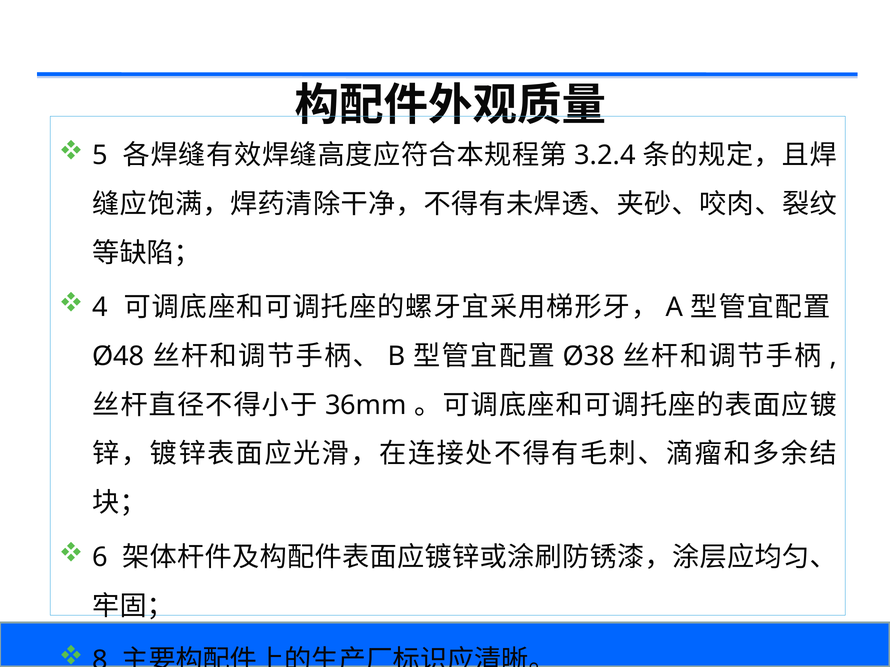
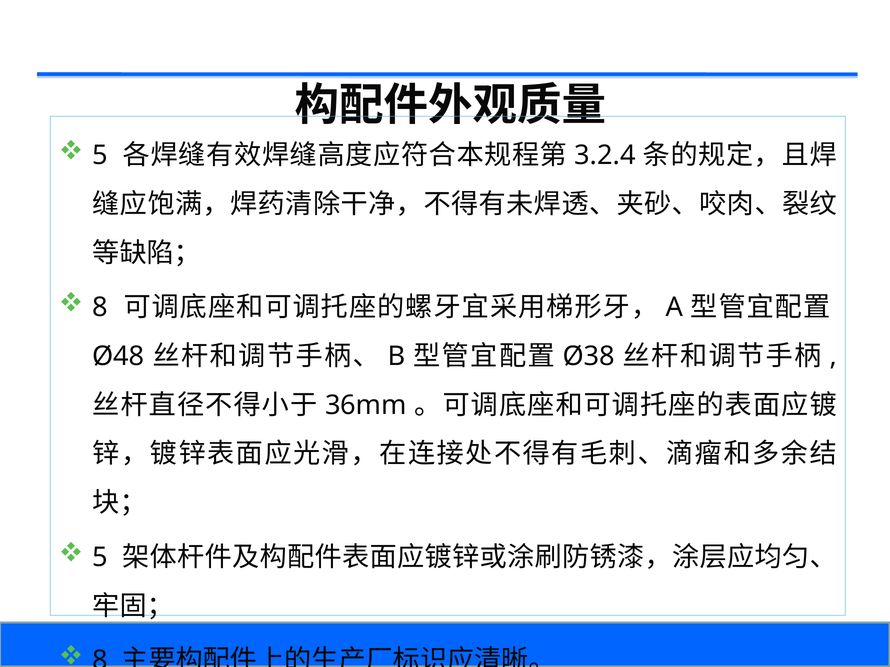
4: 4 -> 8 (100, 308)
6: 6 -> 5 (100, 558)
